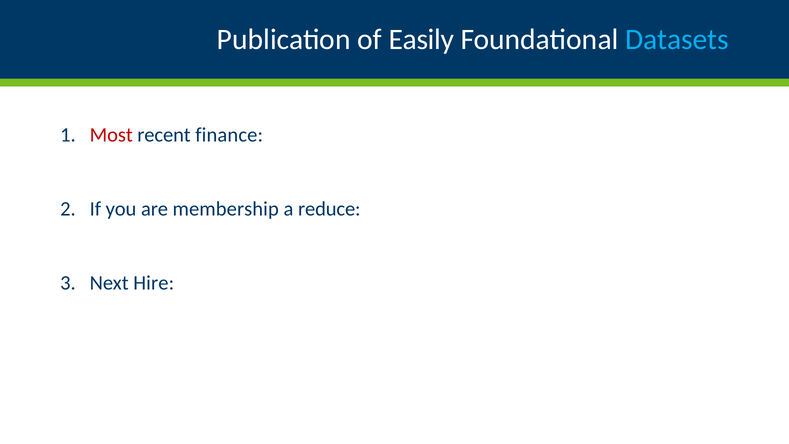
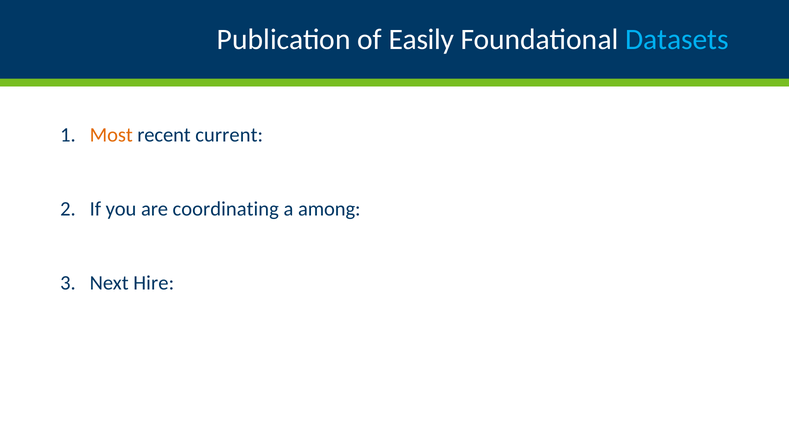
Most colour: red -> orange (111, 135)
finance: finance -> current (229, 135)
membership: membership -> coordinating (226, 209)
reduce: reduce -> among (329, 209)
